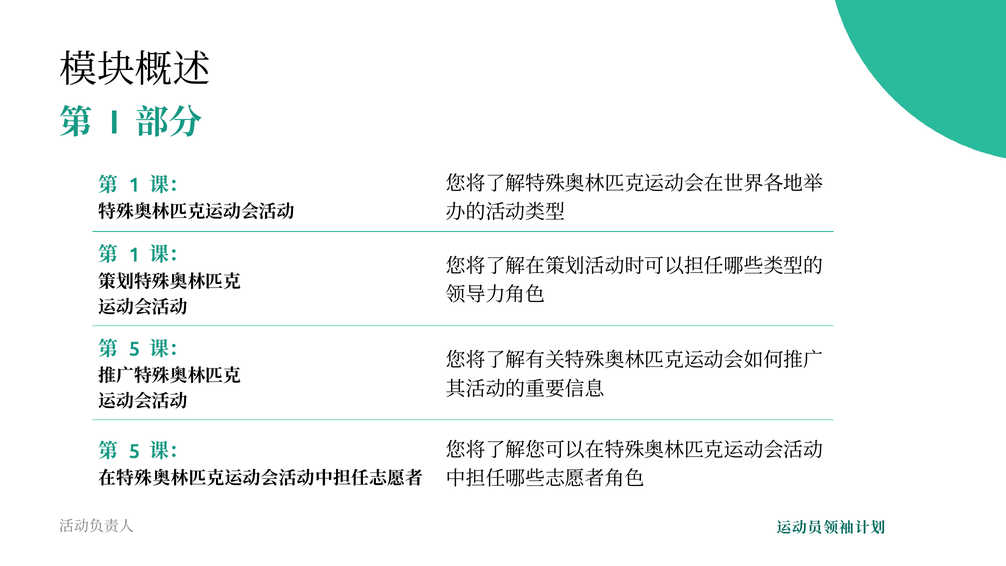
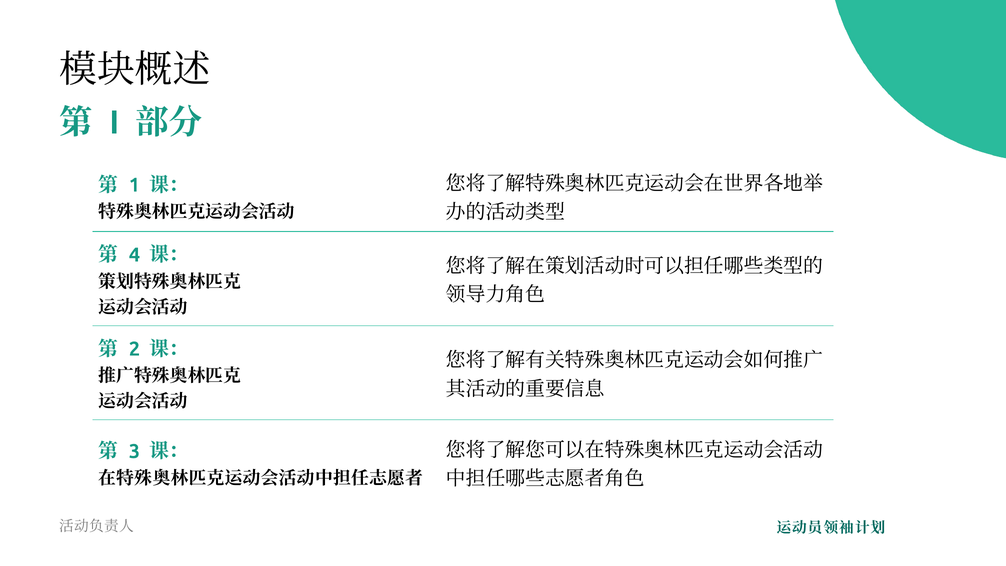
1: 1 -> 4 (134, 255)
5: 5 -> 2 (134, 349)
5: 5 -> 3 (134, 451)
